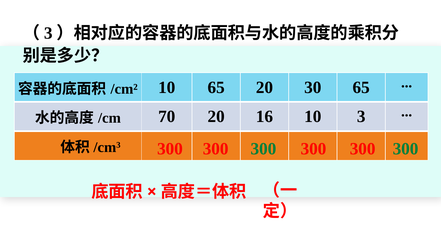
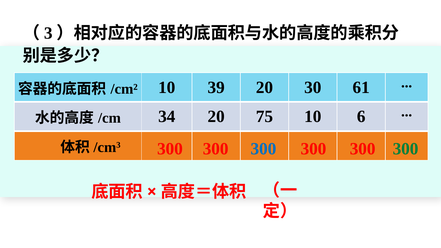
10 65: 65 -> 39 (216, 87)
30 65: 65 -> 61 (361, 87)
70: 70 -> 34 (167, 117)
16: 16 -> 75 (264, 117)
10 3: 3 -> 6 (361, 117)
300 colour: green -> blue (263, 149)
